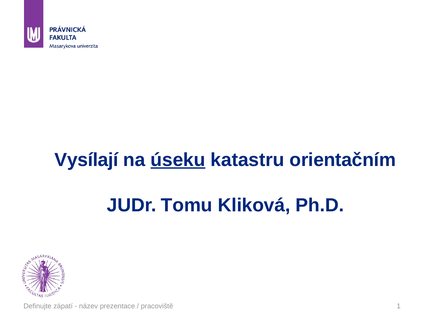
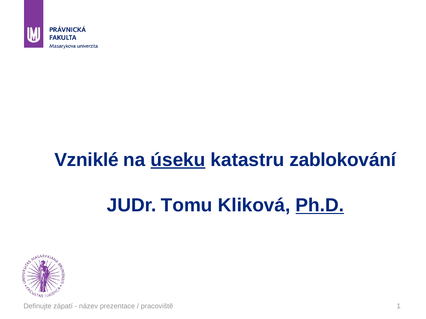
Vysílají: Vysílají -> Vzniklé (87, 160)
orientačním: orientačním -> zablokování (343, 160)
Ph.D underline: none -> present (320, 206)
